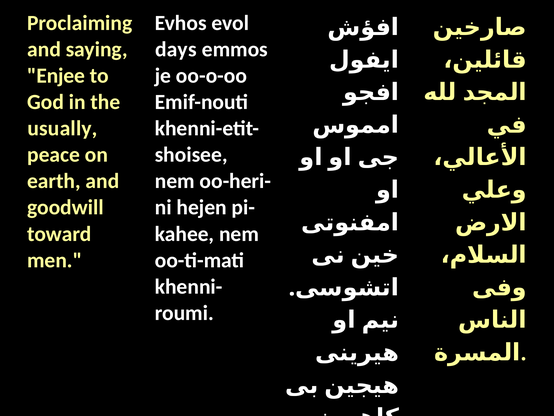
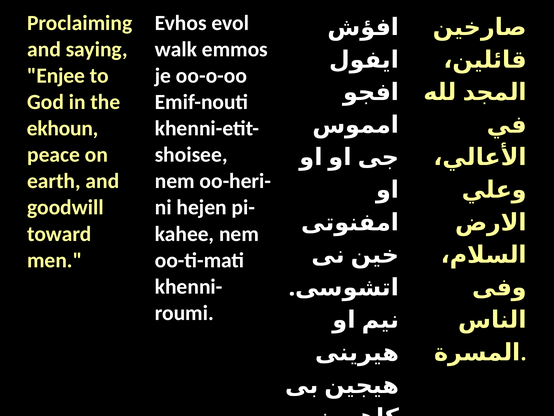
days: days -> walk (176, 49)
usually: usually -> ekhoun (63, 128)
